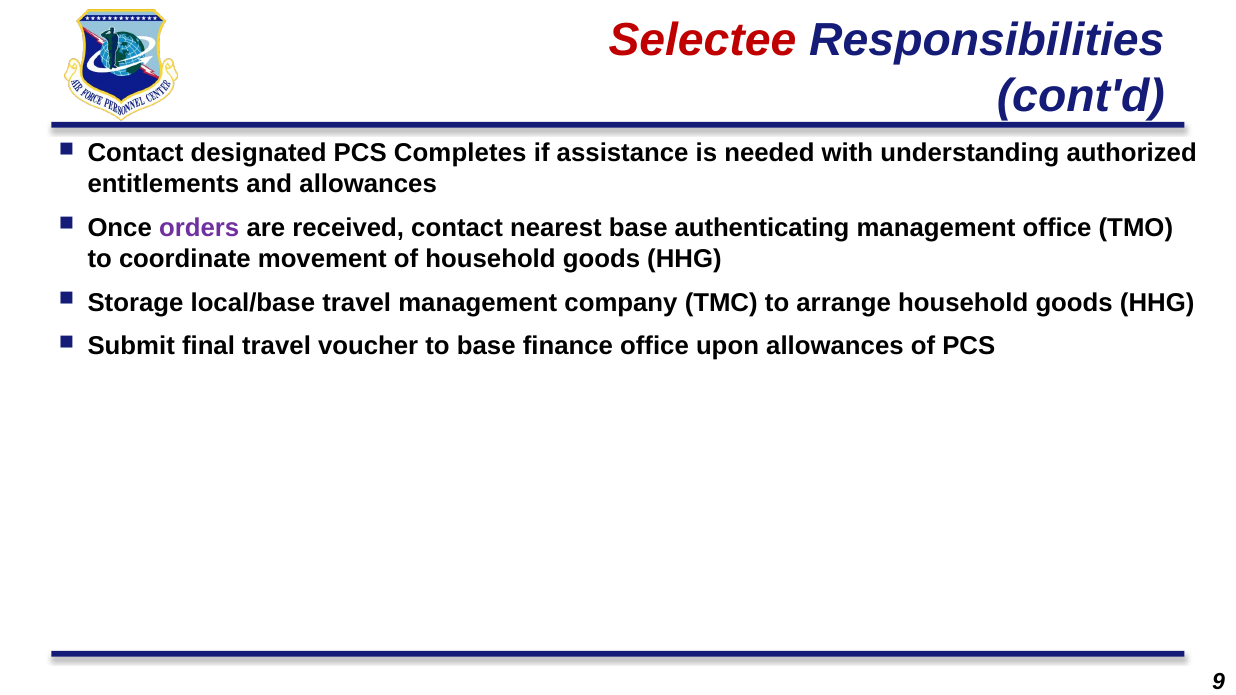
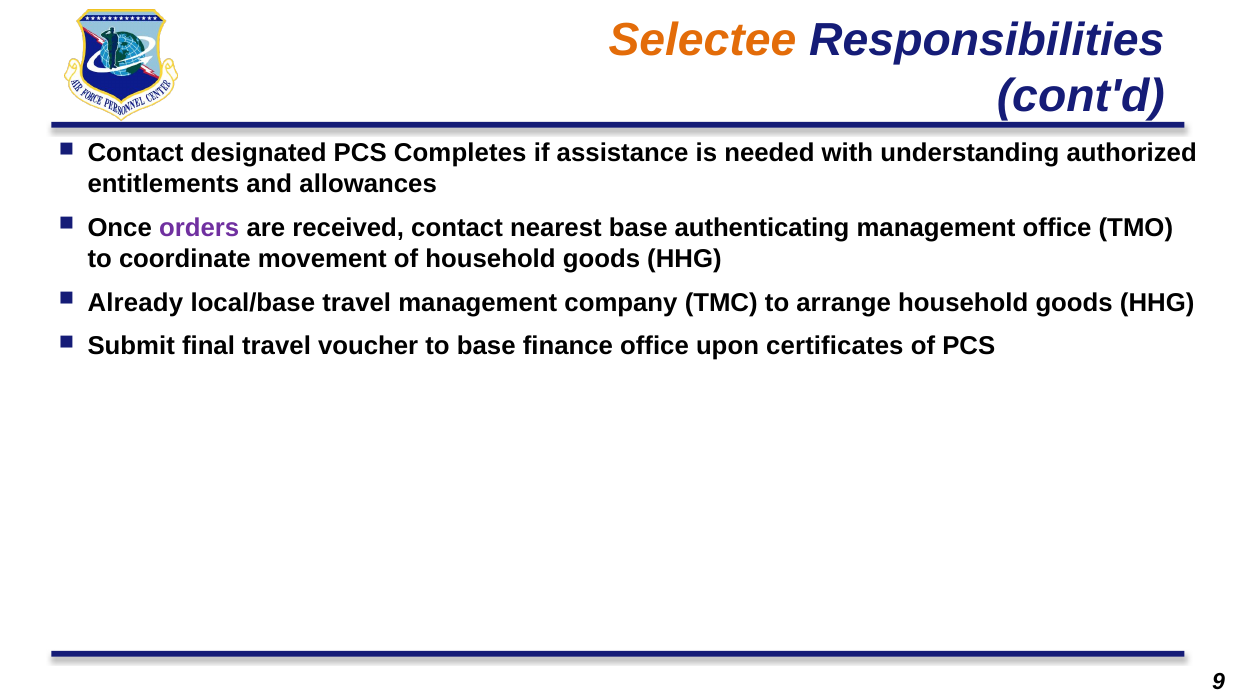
Selectee colour: red -> orange (703, 41)
Storage: Storage -> Already (135, 303)
upon allowances: allowances -> certificates (835, 346)
